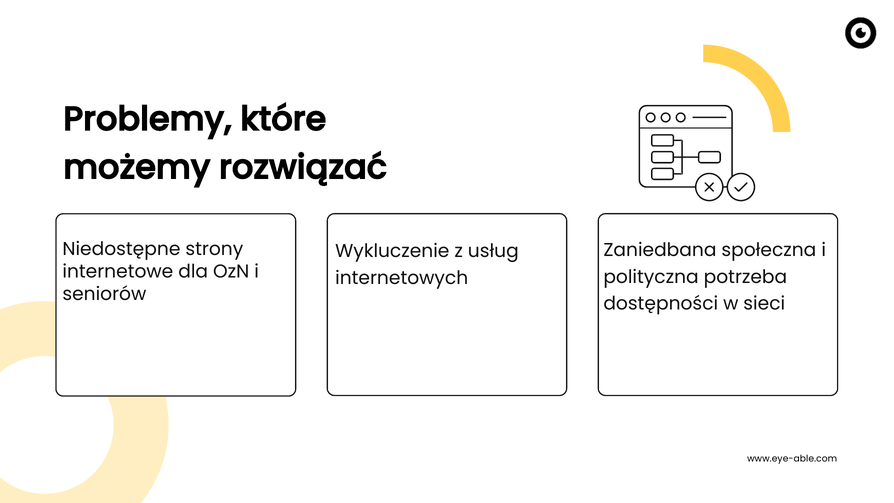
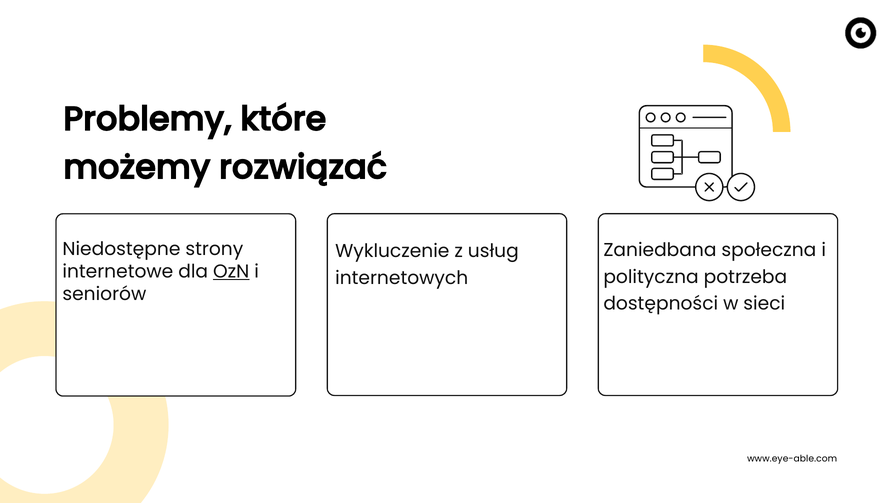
OzN underline: none -> present (231, 271)
